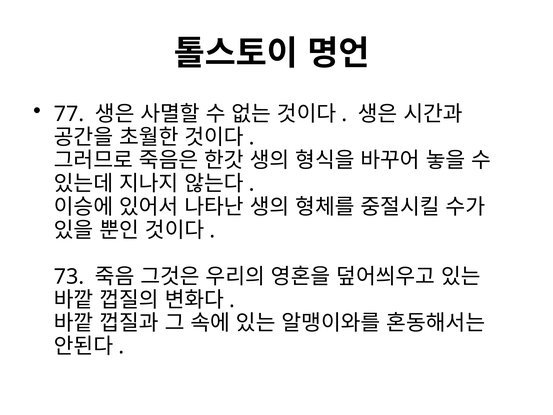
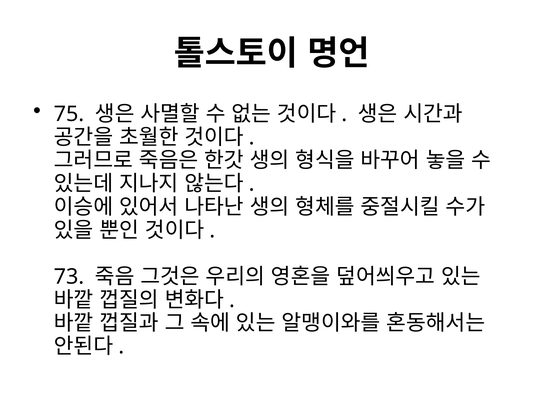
77: 77 -> 75 (69, 114)
